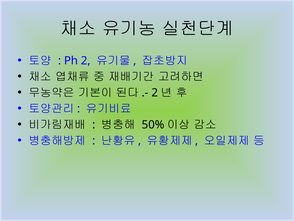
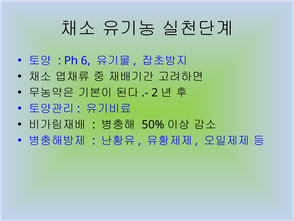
Ph 2: 2 -> 6 (86, 61)
